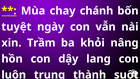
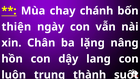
tuyệt: tuyệt -> thiện (16, 27)
Trầm: Trầm -> Chân (41, 43)
khỏi: khỏi -> lặng (93, 43)
